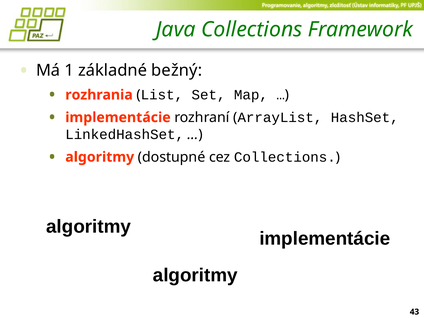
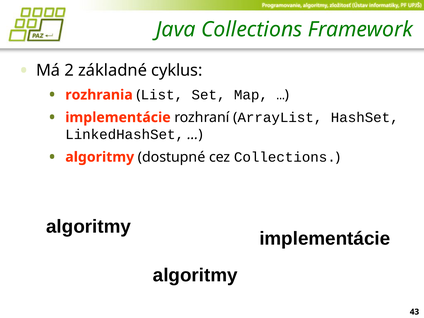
1: 1 -> 2 (69, 71)
bežný: bežný -> cyklus (177, 71)
